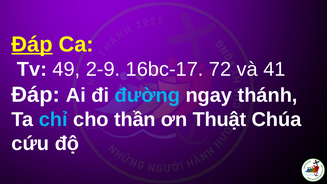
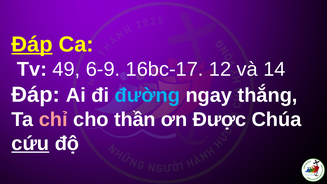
2-9: 2-9 -> 6-9 (103, 69)
72: 72 -> 12 (220, 69)
41: 41 -> 14 (274, 69)
thánh: thánh -> thắng (268, 95)
chỉ colour: light blue -> pink (53, 120)
Thuật: Thuật -> Được (219, 120)
cứu underline: none -> present (30, 144)
